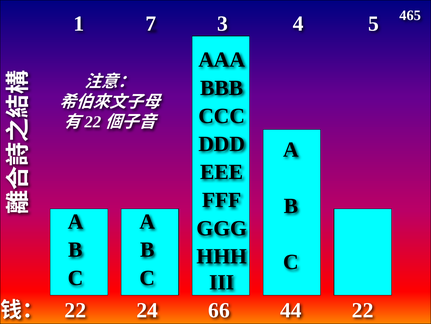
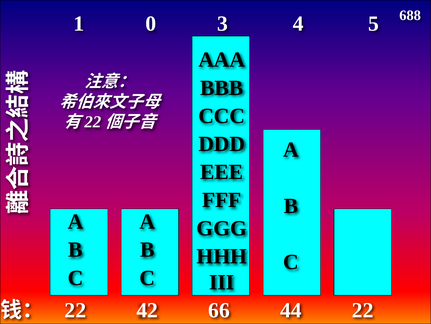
7: 7 -> 0 (151, 24)
465: 465 -> 688 (410, 15)
24: 24 -> 42 (147, 310)
